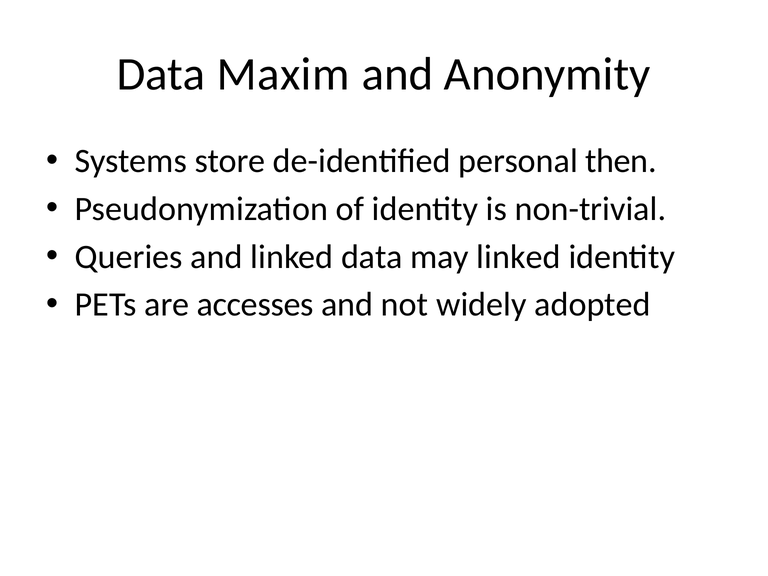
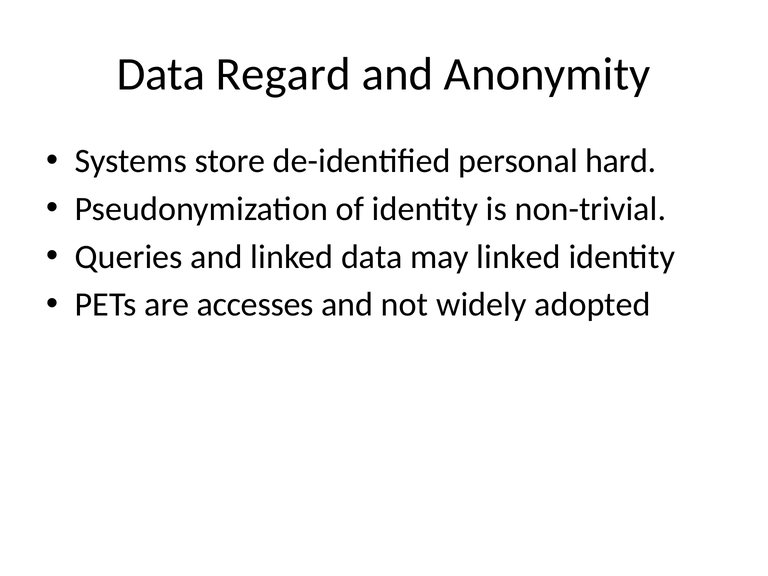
Maxim: Maxim -> Regard (283, 74)
then: then -> hard (621, 161)
